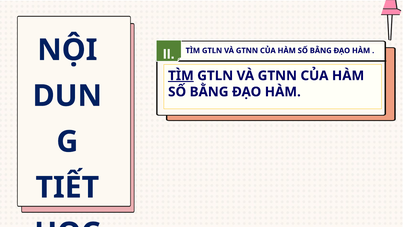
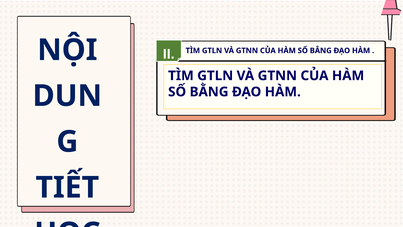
TÌM underline: present -> none (181, 76)
